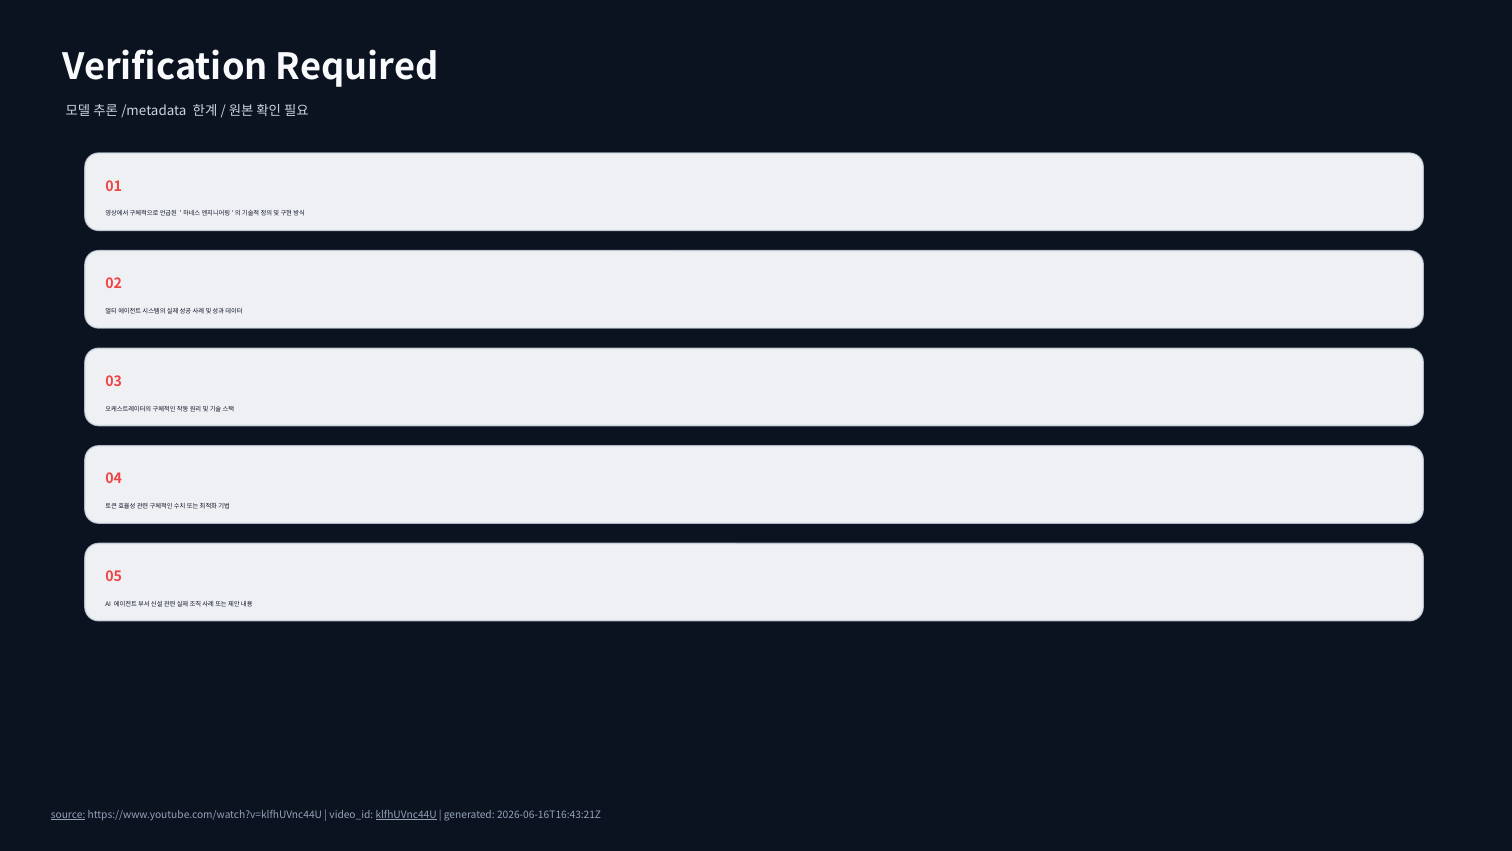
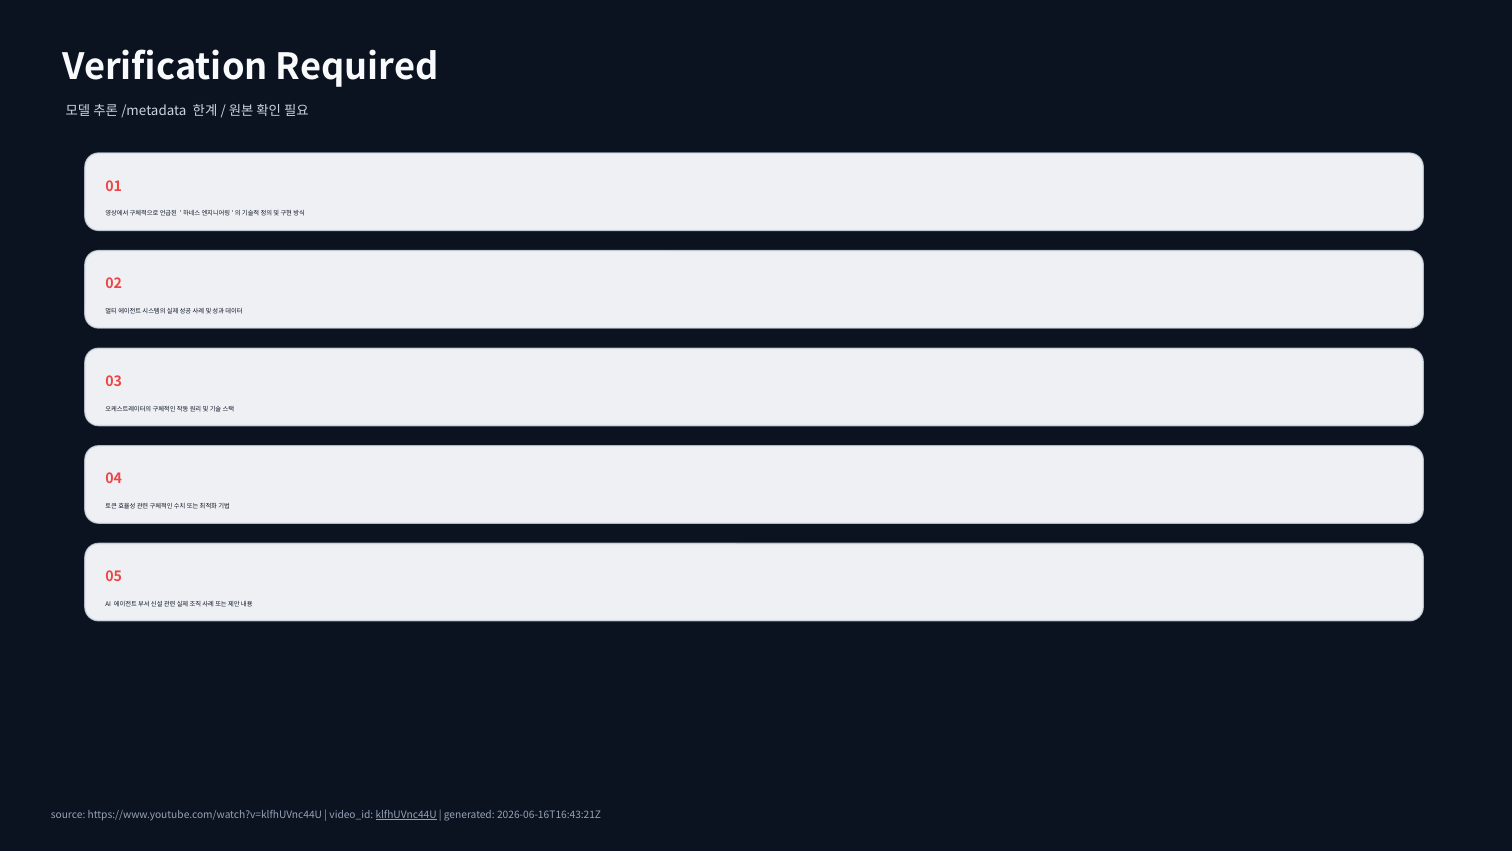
source underline: present -> none (68, 814)
